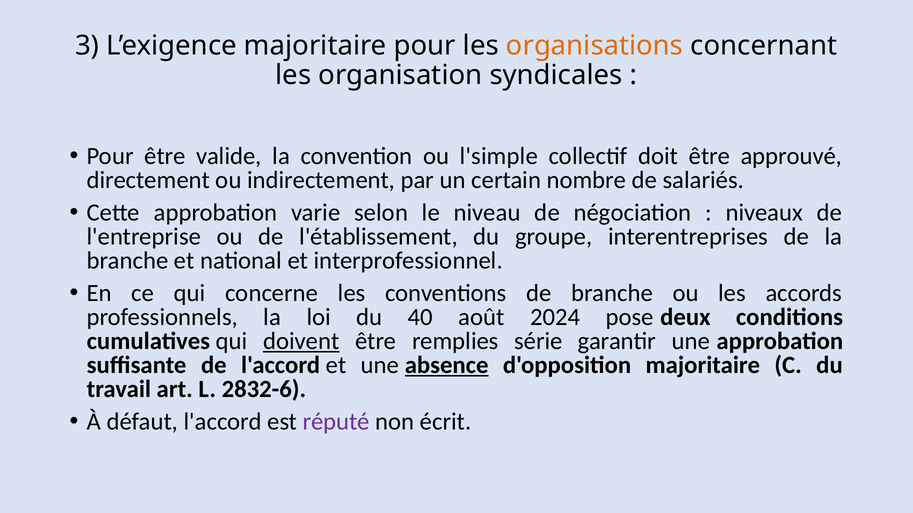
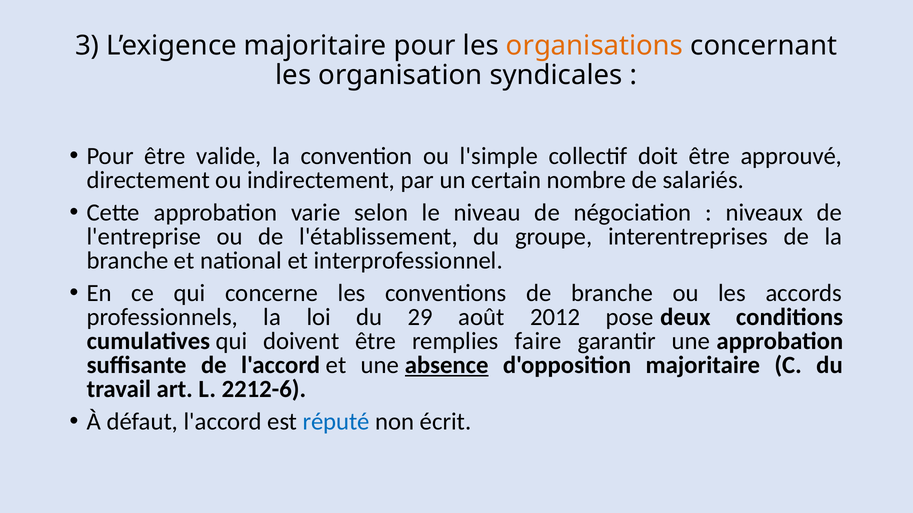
40: 40 -> 29 (420, 318)
2024: 2024 -> 2012 (555, 318)
doivent underline: present -> none (301, 342)
série: série -> faire (538, 342)
2832-6: 2832-6 -> 2212-6 (264, 390)
réputé colour: purple -> blue (336, 422)
